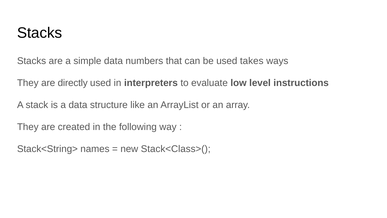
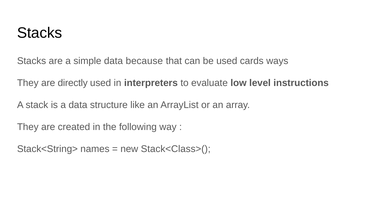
numbers: numbers -> because (144, 61)
takes: takes -> cards (252, 61)
